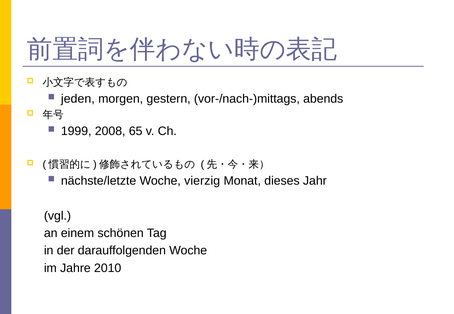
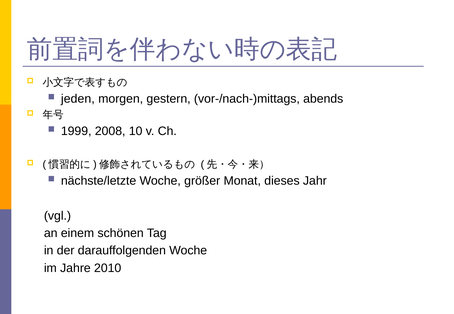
65: 65 -> 10 (136, 131)
vierzig: vierzig -> größer (202, 181)
